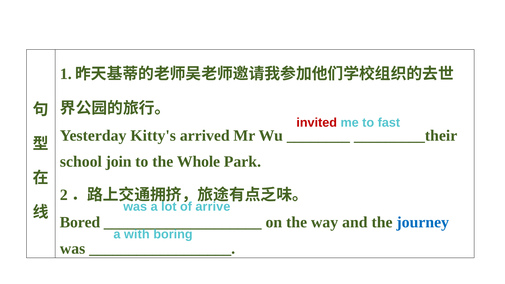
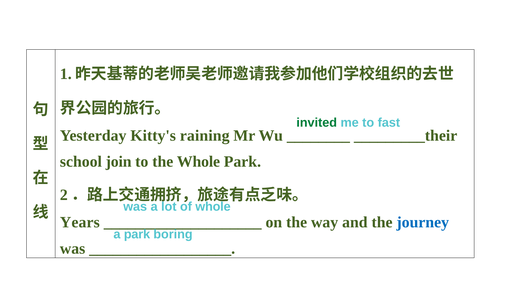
invited colour: red -> green (317, 123)
arrived: arrived -> raining (205, 136)
of arrive: arrive -> whole (213, 207)
Bored: Bored -> Years (80, 222)
a with: with -> park (137, 234)
